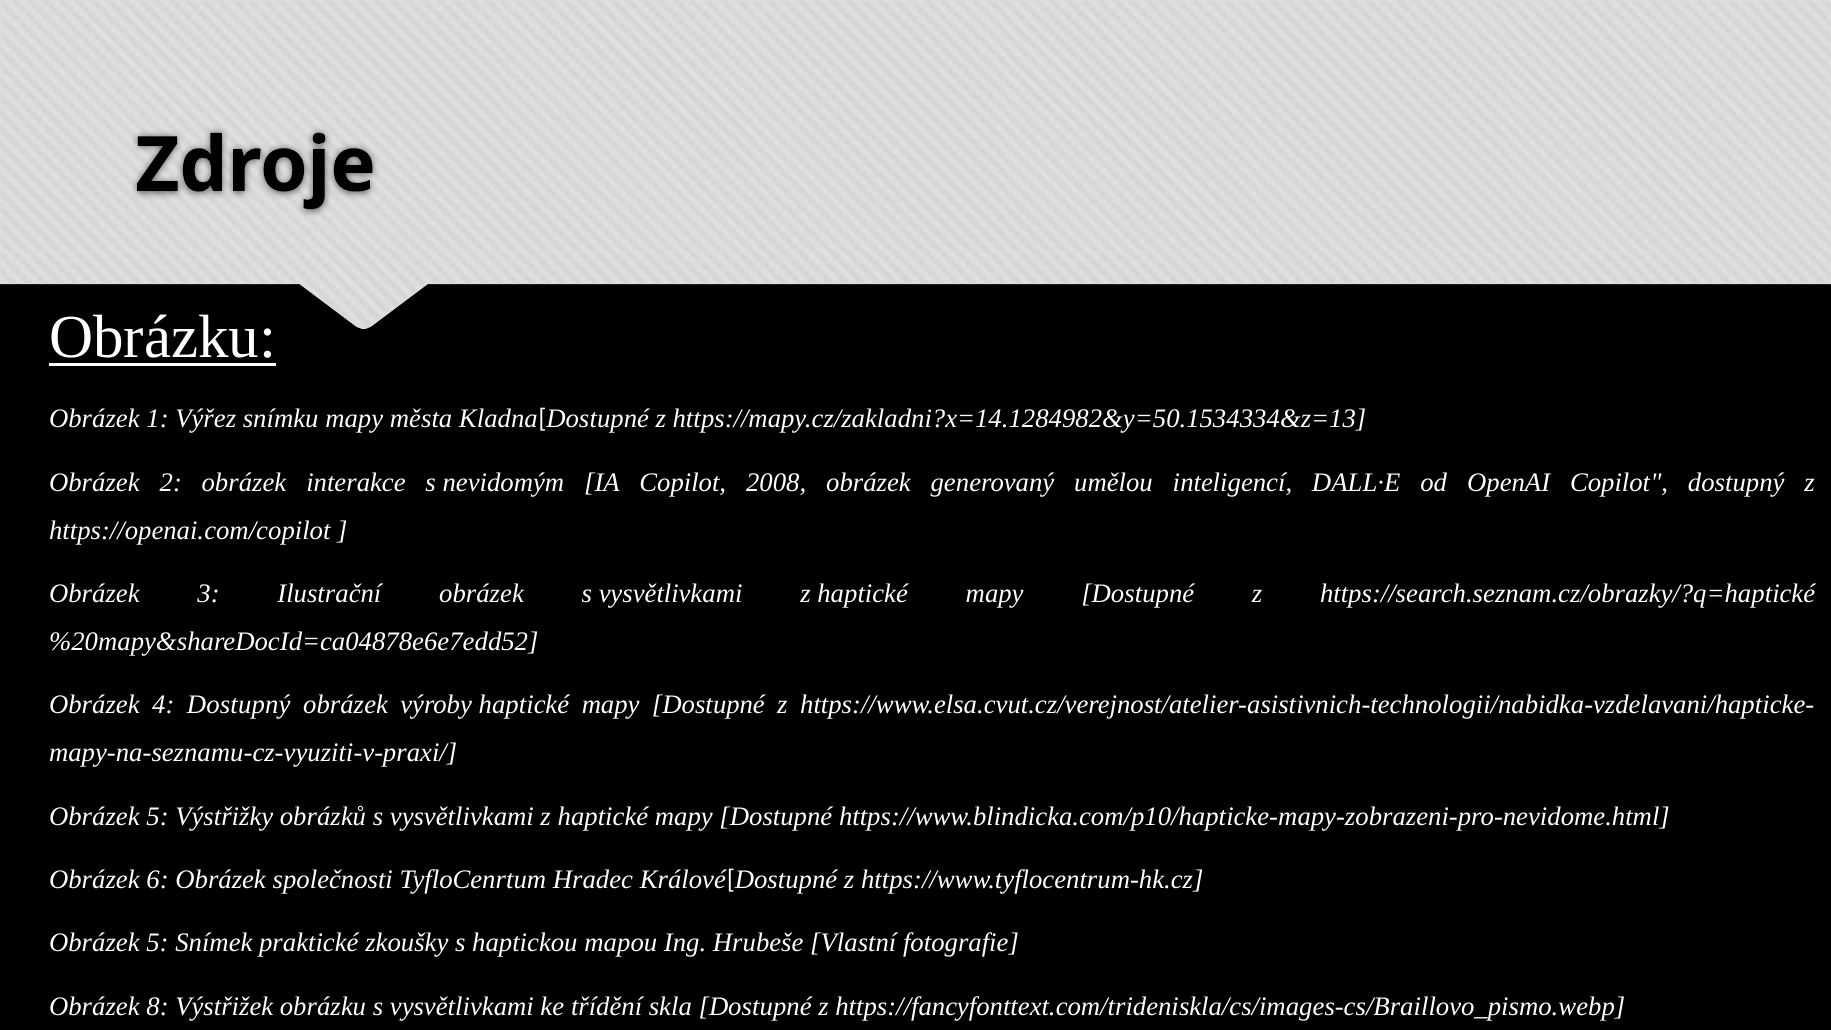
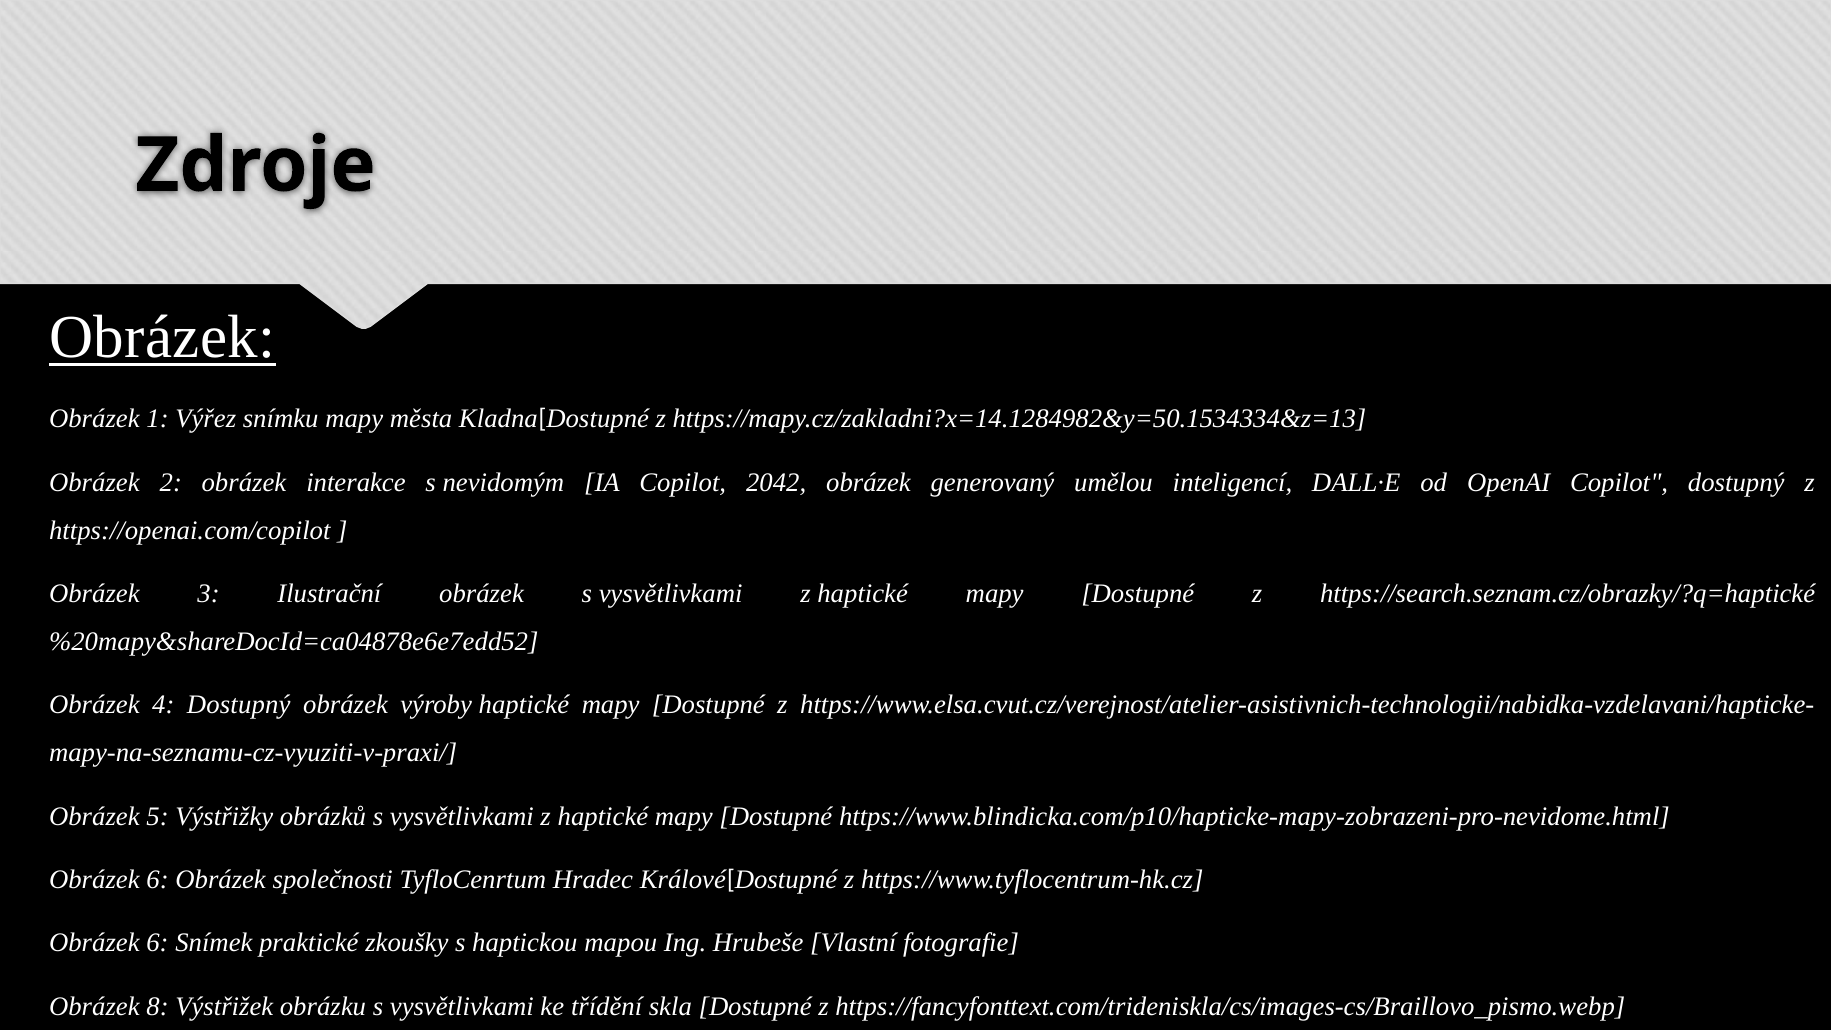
Obrázku: Obrázku -> Obrázek (162, 337)
2008: 2008 -> 2042 (776, 482)
5: 5 -> 6 (157, 943)
